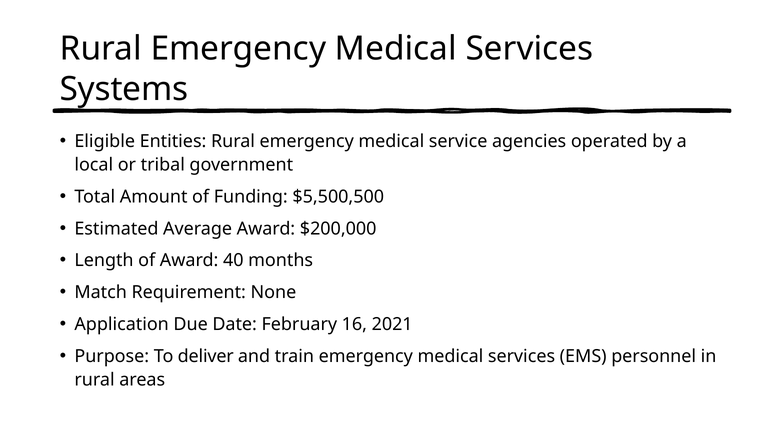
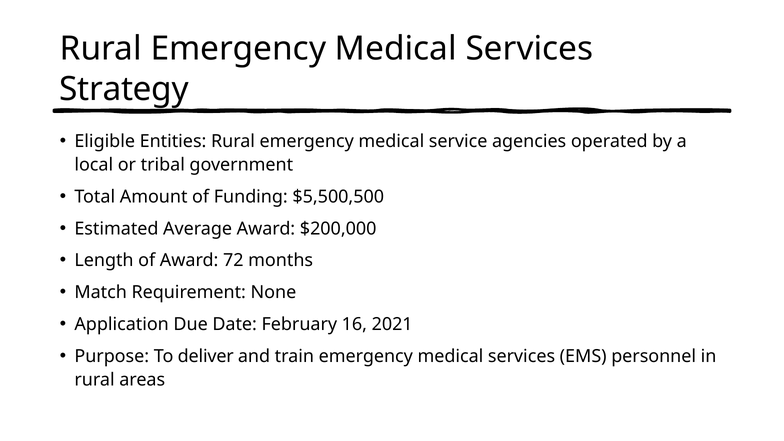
Systems: Systems -> Strategy (124, 89)
40: 40 -> 72 (233, 261)
